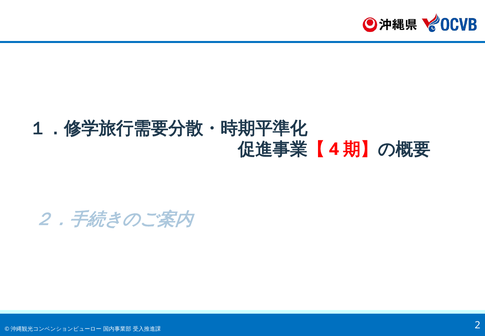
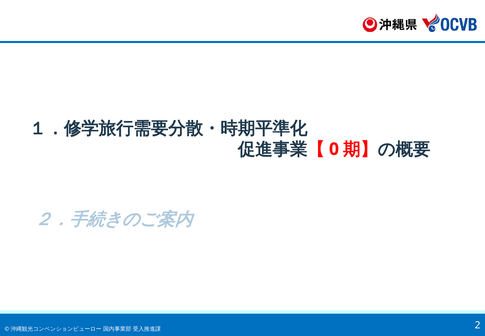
4: 4 -> 0 (334, 149)
